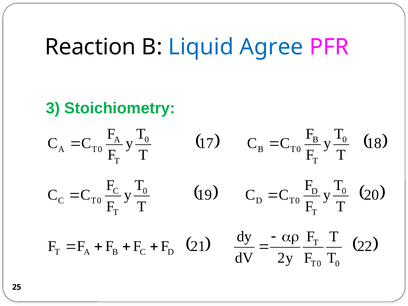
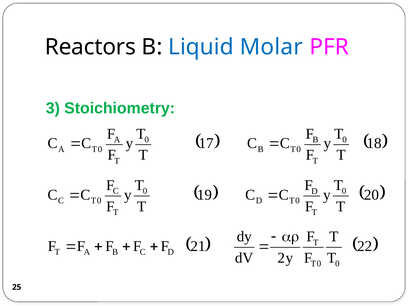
Reaction: Reaction -> Reactors (90, 47)
Agree: Agree -> Molar (271, 47)
